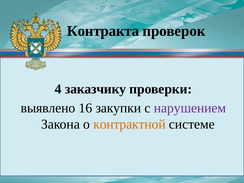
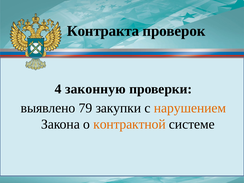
заказчику: заказчику -> законную (95, 89)
16: 16 -> 79 (85, 108)
нарушением colour: purple -> orange (190, 108)
